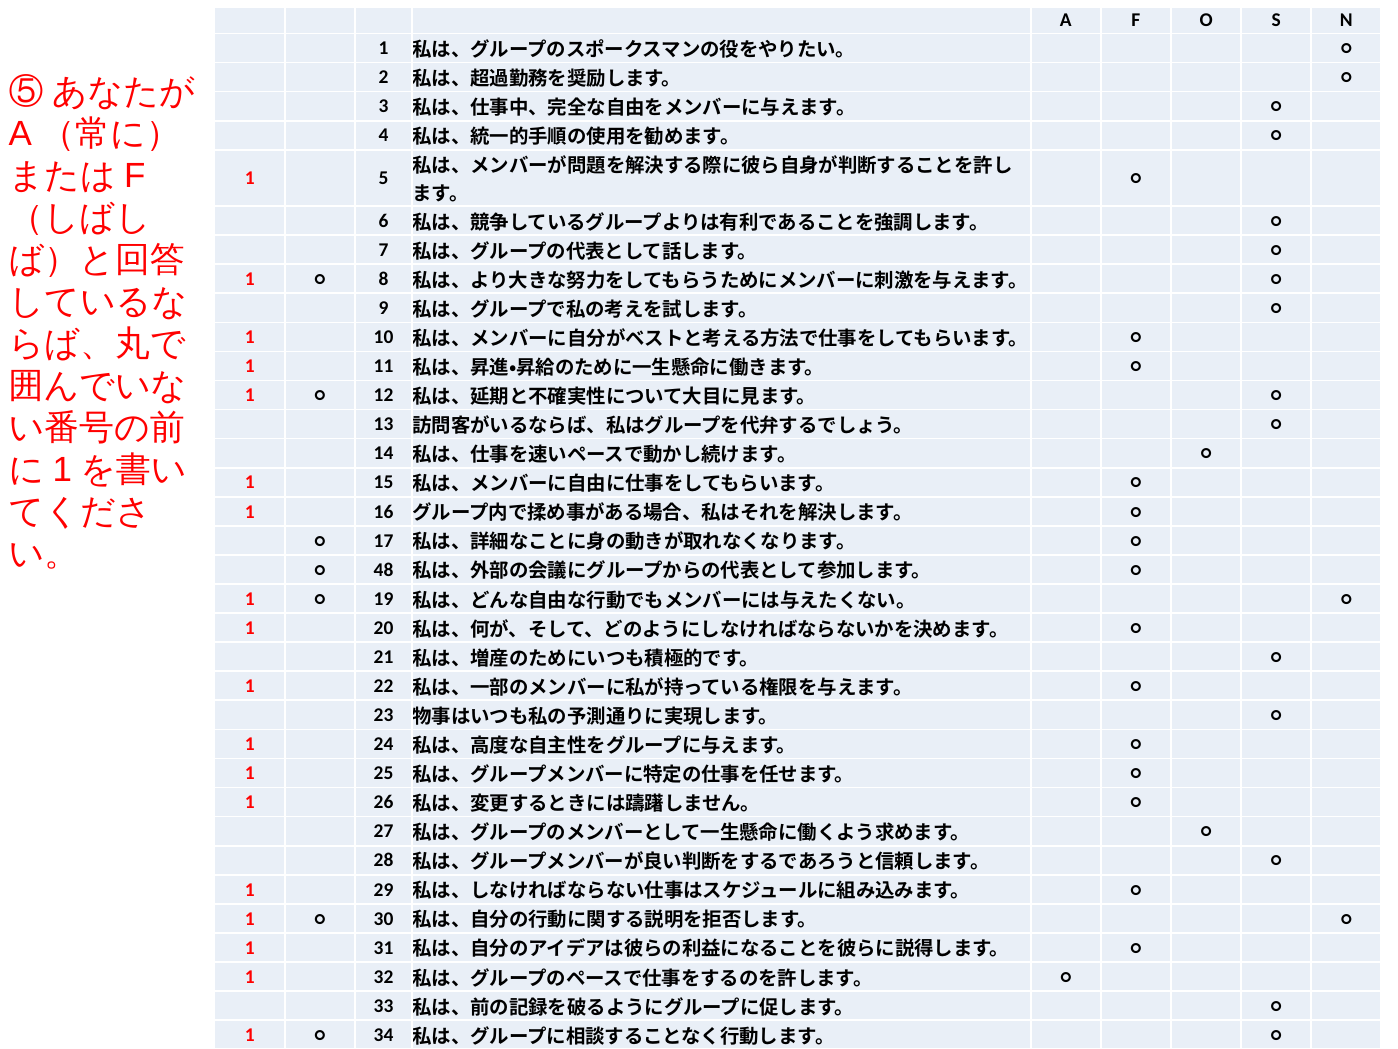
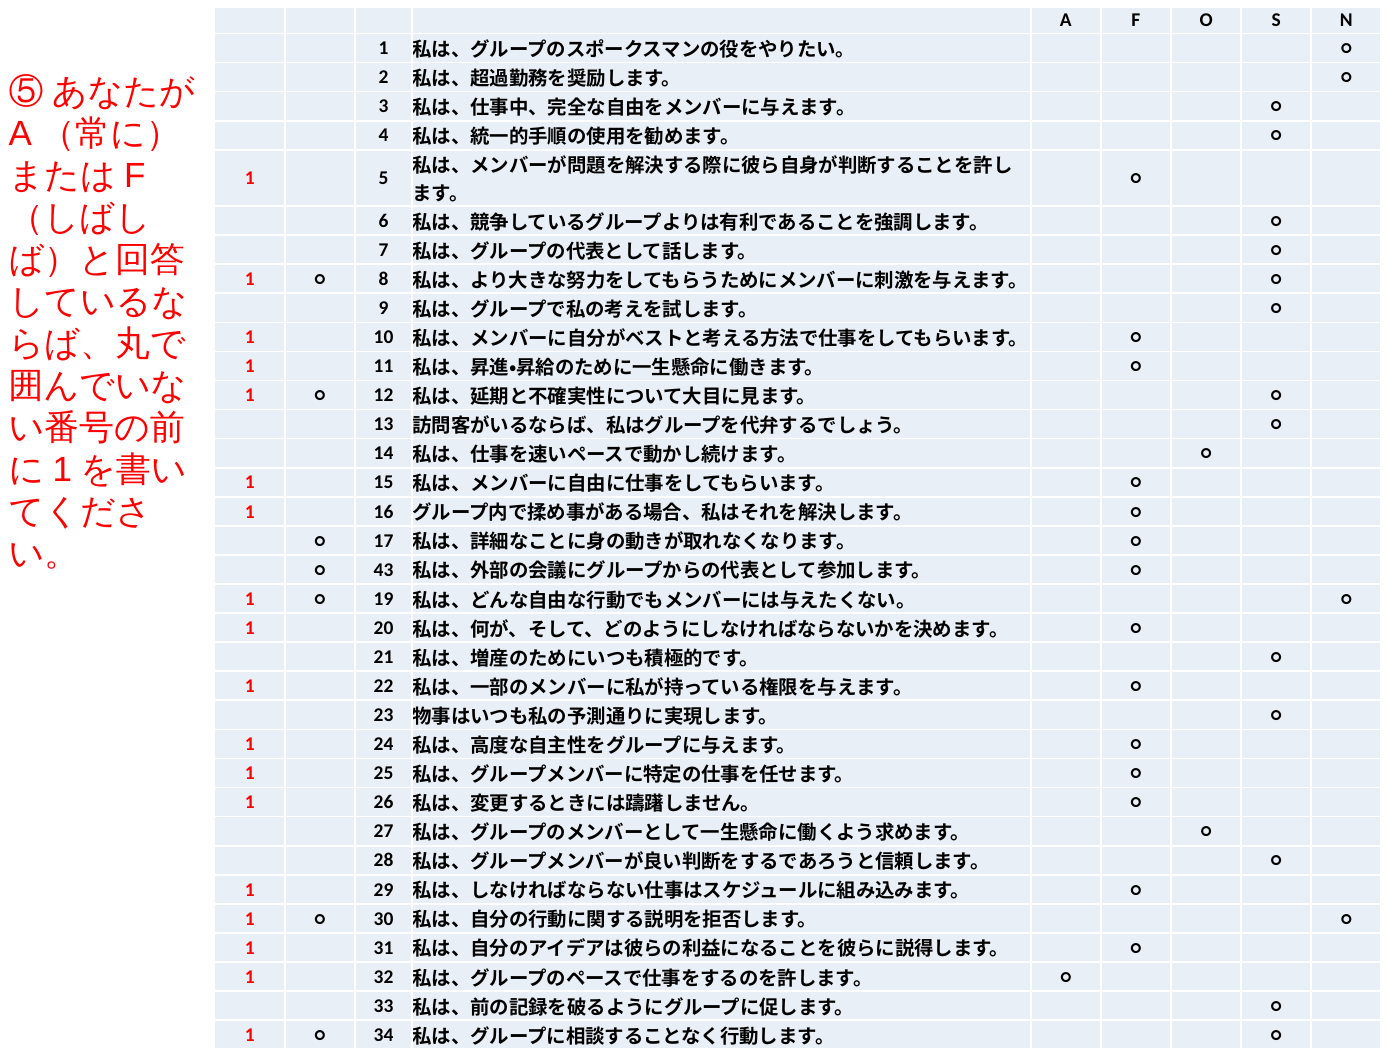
48: 48 -> 43 (384, 570)
